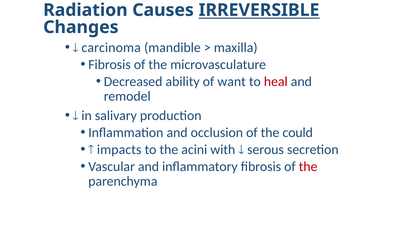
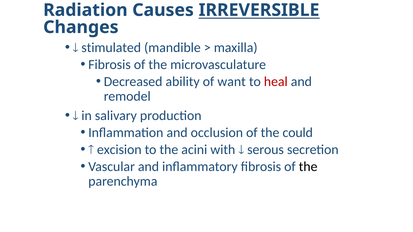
carcinoma: carcinoma -> stimulated (111, 48)
impacts: impacts -> excision (119, 150)
the colour: red -> black (308, 167)
